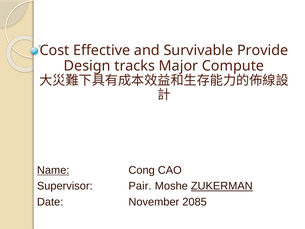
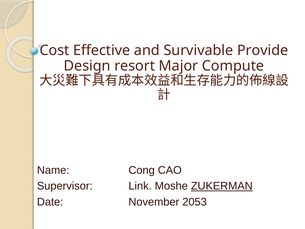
tracks: tracks -> resort (135, 66)
Name underline: present -> none (53, 170)
Pair: Pair -> Link (140, 186)
2085: 2085 -> 2053 (195, 202)
